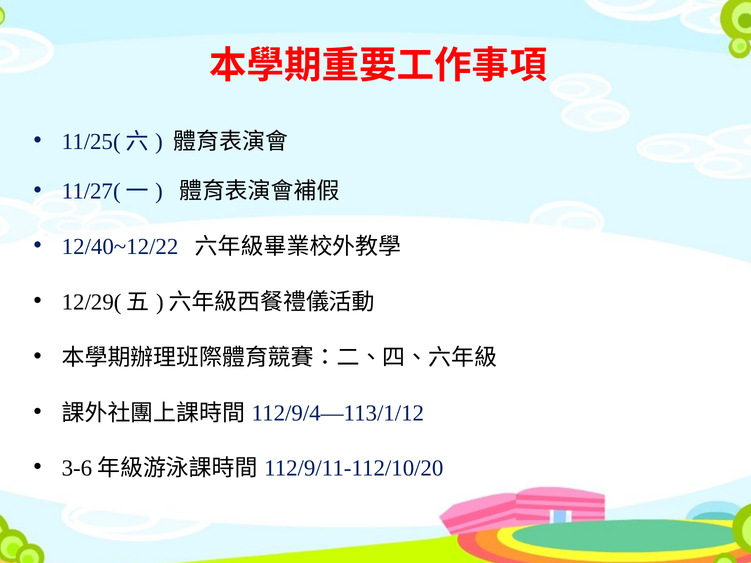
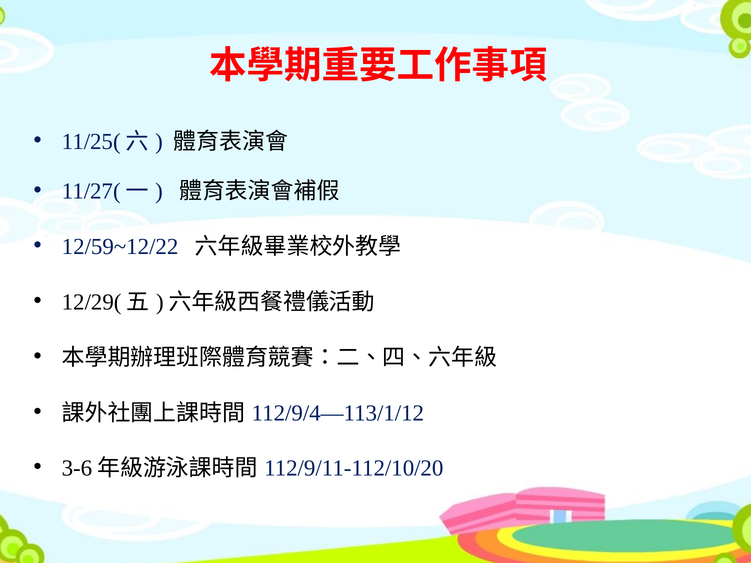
12/40~12/22: 12/40~12/22 -> 12/59~12/22 (120, 247)
